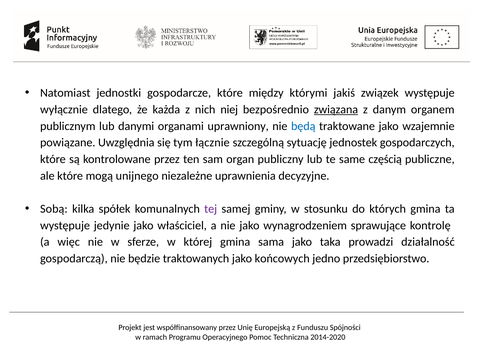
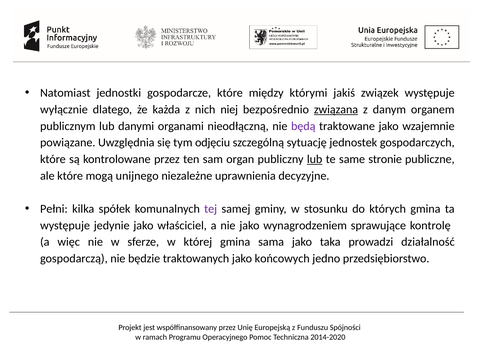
uprawniony: uprawniony -> nieodłączną (238, 126)
będą colour: blue -> purple (303, 126)
łącznie: łącznie -> odjęciu (213, 143)
lub underline: none -> present (315, 160)
częścią: częścią -> stronie (385, 160)
Sobą: Sobą -> Pełni (54, 209)
